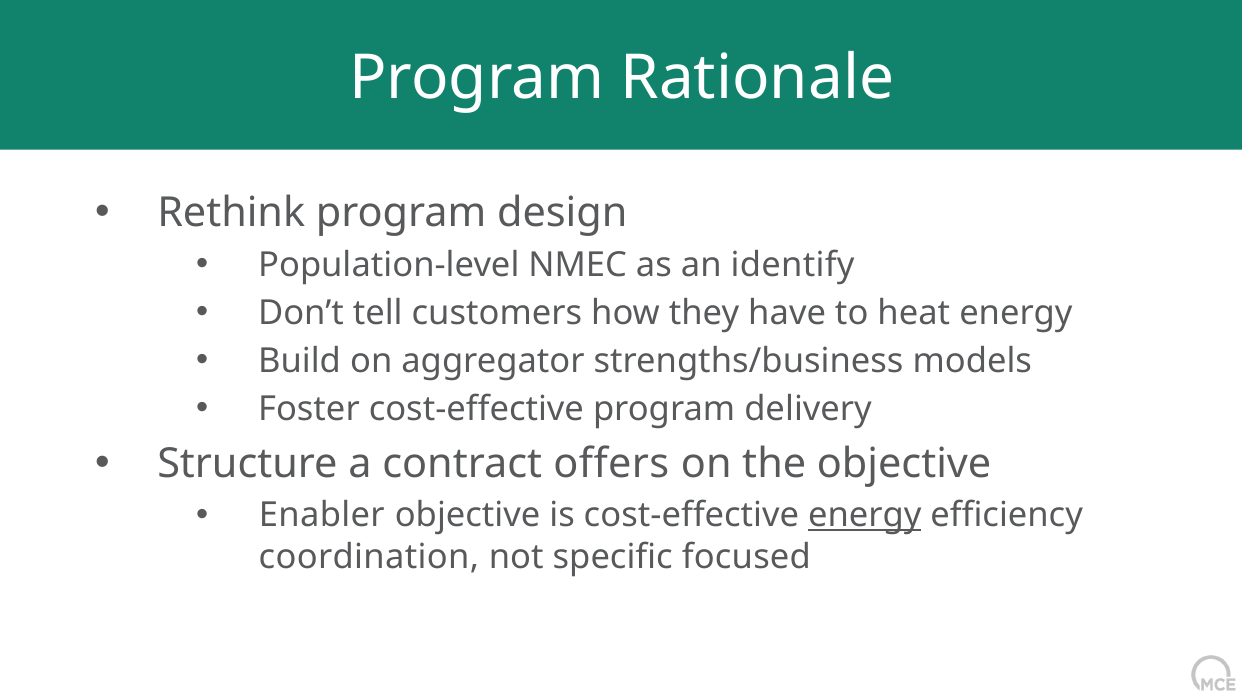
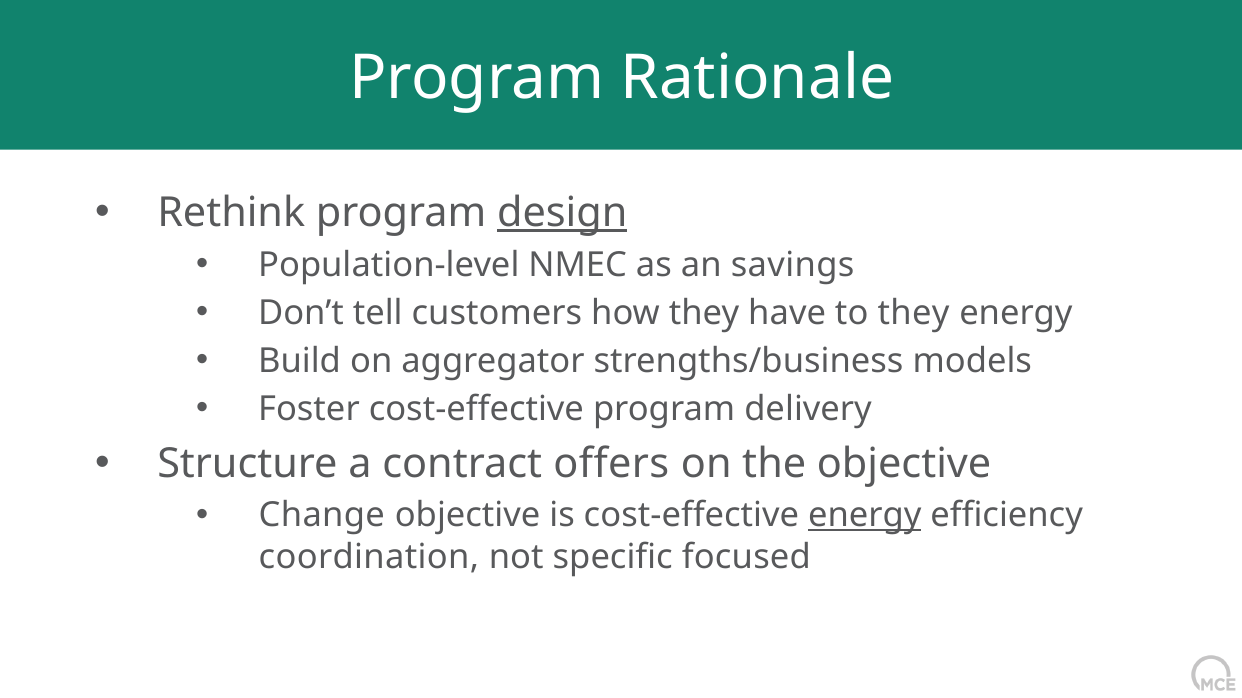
design underline: none -> present (562, 213)
identify: identify -> savings (793, 265)
to heat: heat -> they (914, 313)
Enabler: Enabler -> Change (322, 516)
